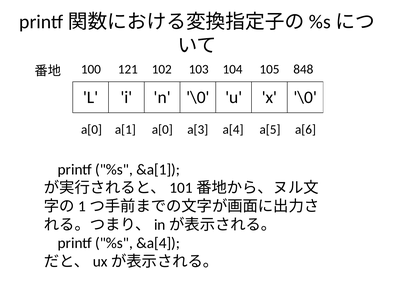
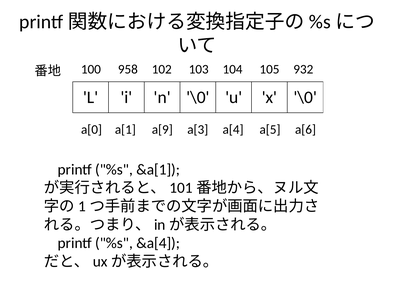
121: 121 -> 958 (128, 69)
848: 848 -> 932 (303, 69)
a[1 a[0: a[0 -> a[9 (162, 129)
